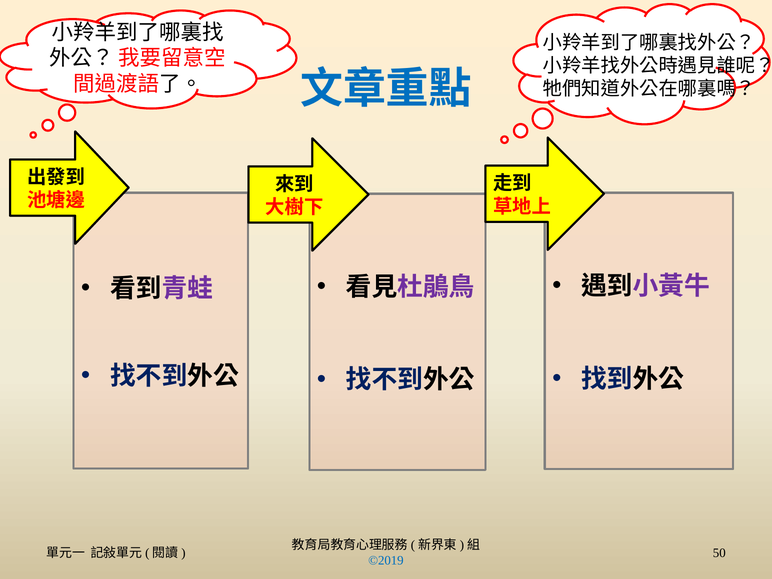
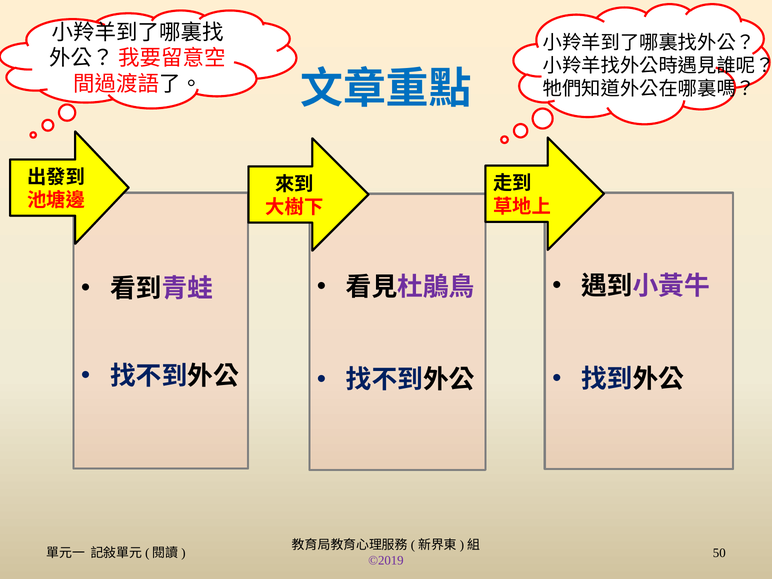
©2019 colour: blue -> purple (386, 561)
